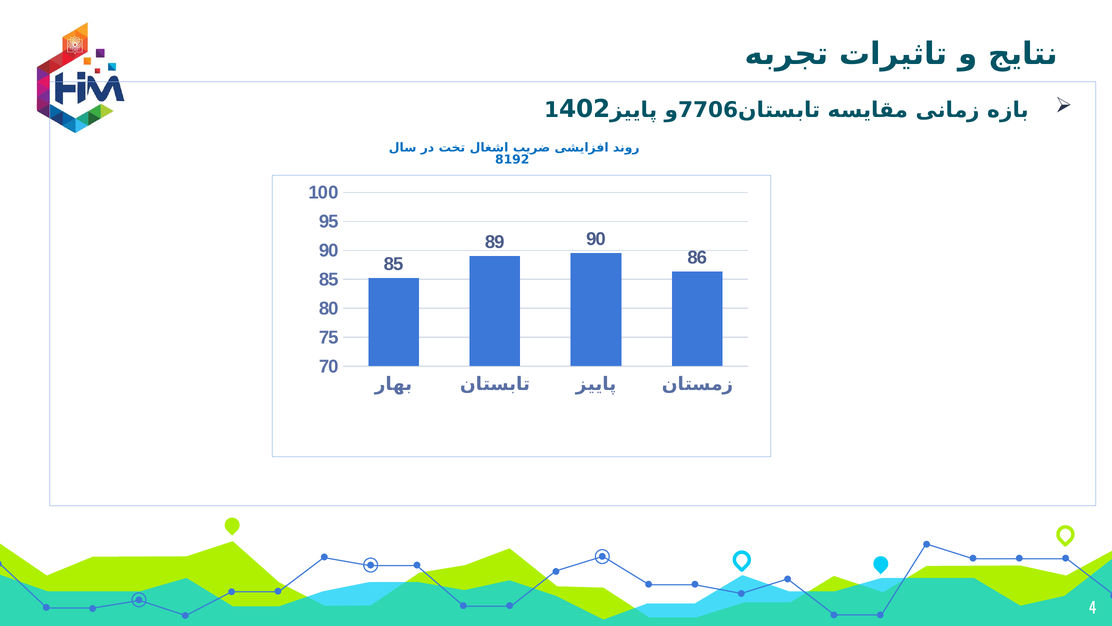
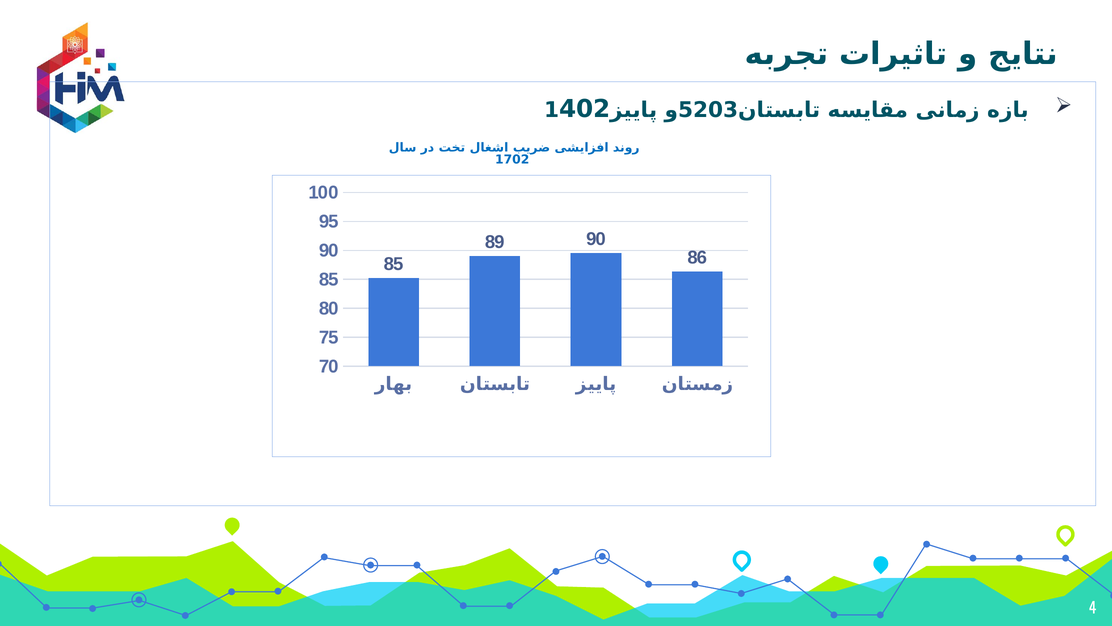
7706: 7706 -> 5203 (708, 110)
8192: 8192 -> 1702 (512, 159)
